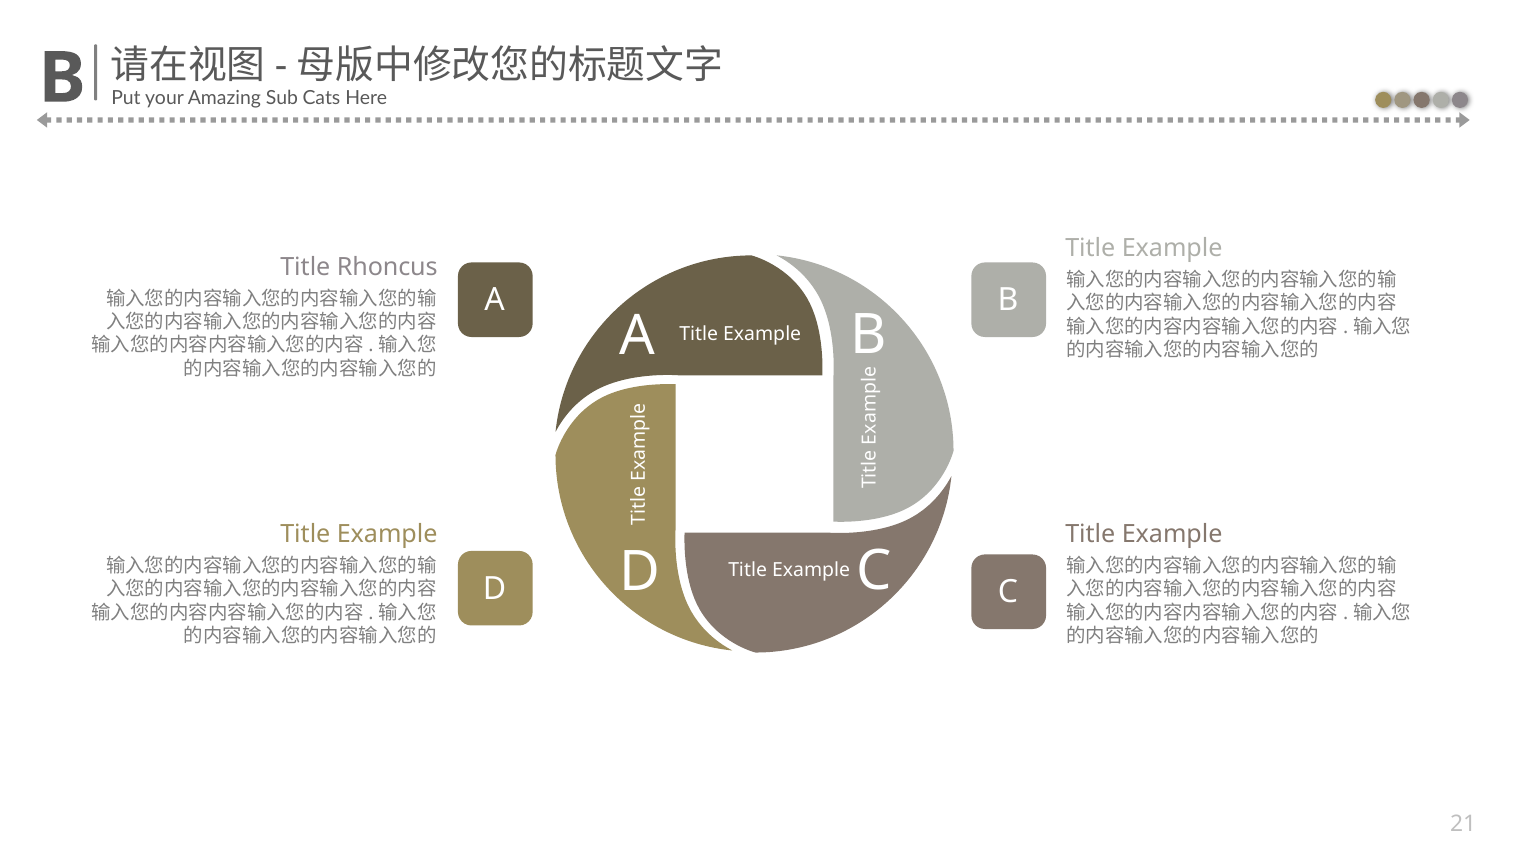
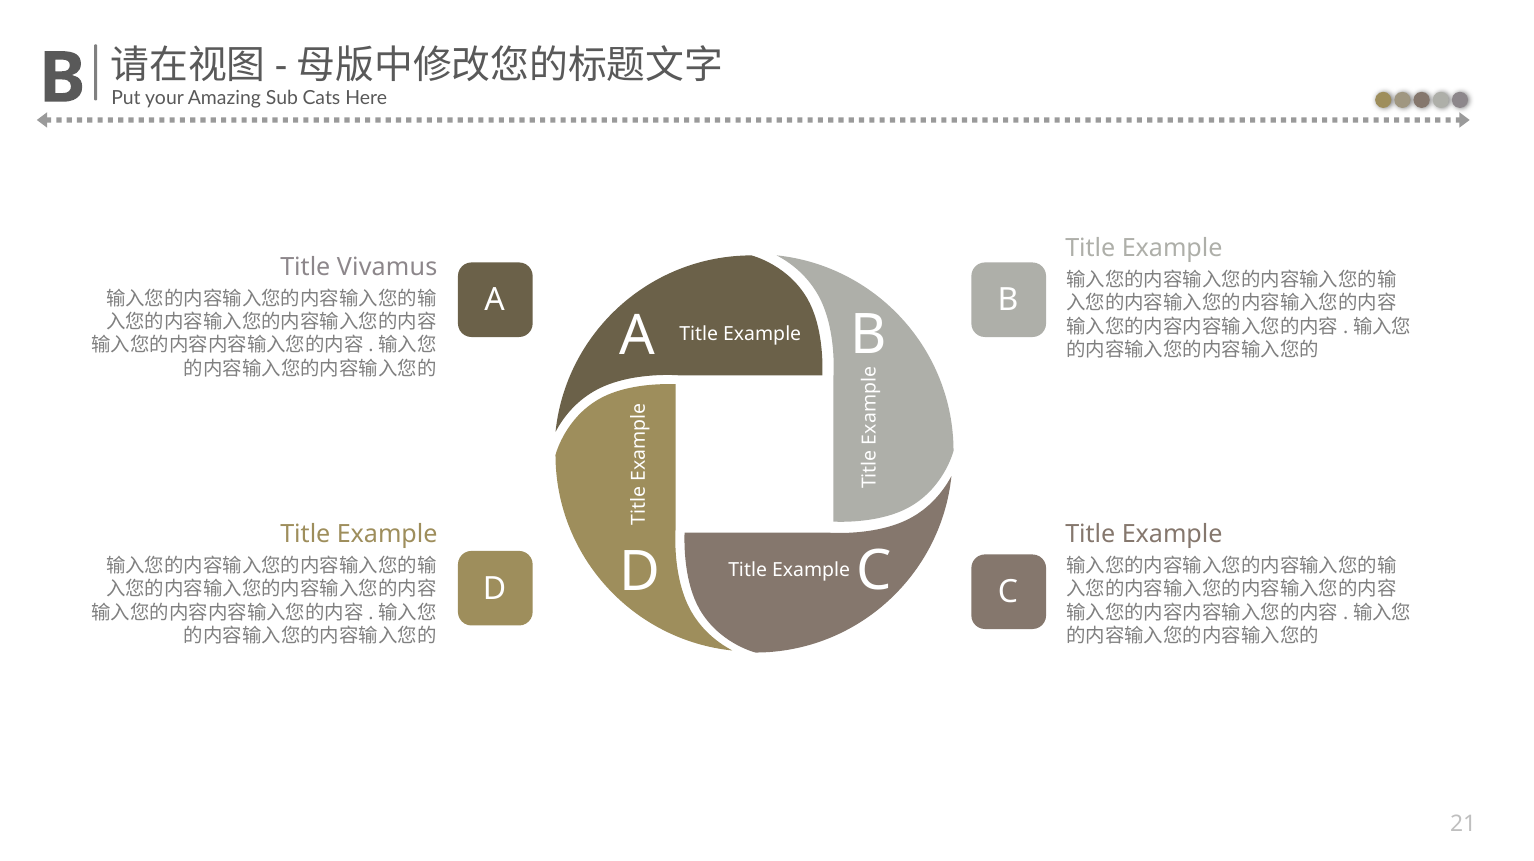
Rhoncus: Rhoncus -> Vivamus (387, 267)
